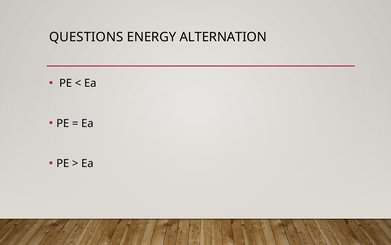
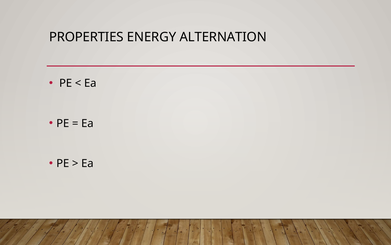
QUESTIONS: QUESTIONS -> PROPERTIES (86, 37)
